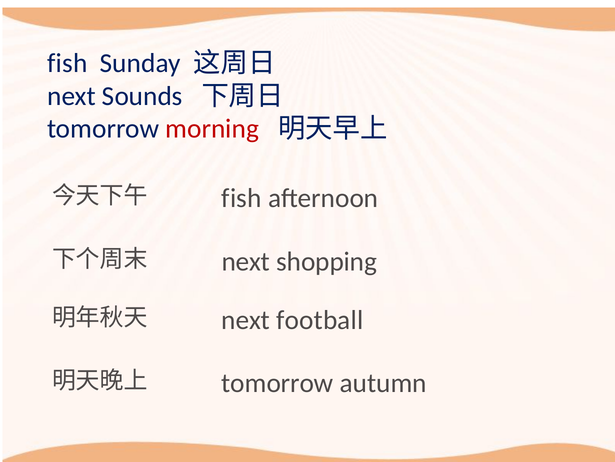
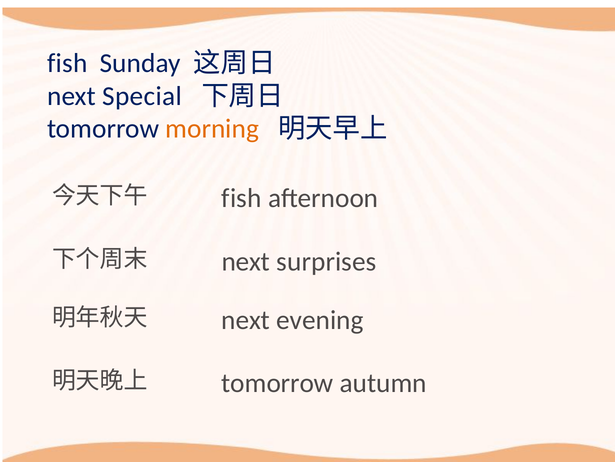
Sounds: Sounds -> Special (142, 96)
morning colour: red -> orange (212, 129)
shopping: shopping -> surprises (326, 261)
football: football -> evening (320, 320)
